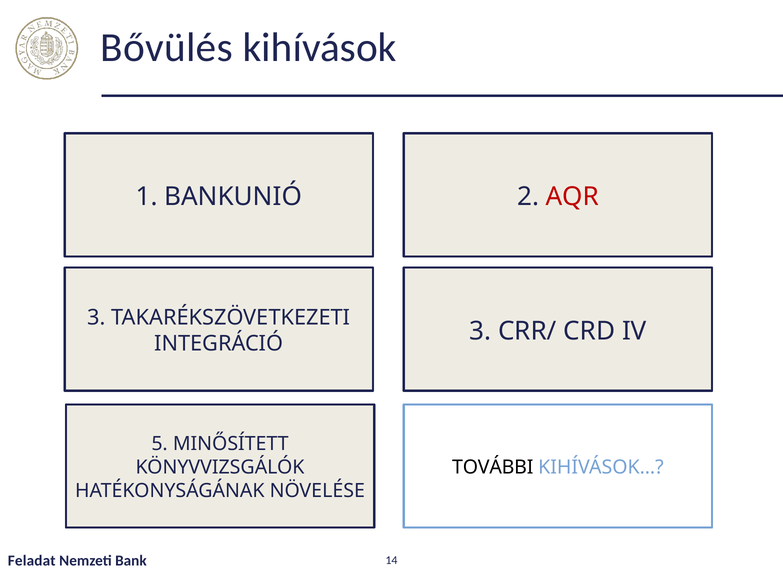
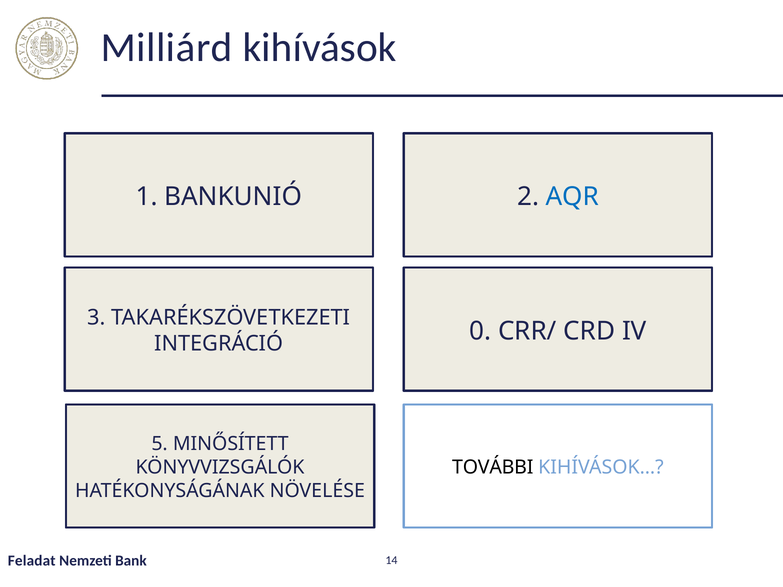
Bővülés: Bővülés -> Milliárd (167, 48)
AQR colour: red -> blue (572, 197)
INTEGRÁCIÓ 3: 3 -> 0 (480, 331)
